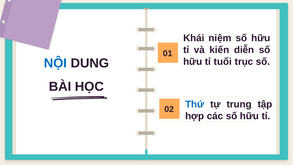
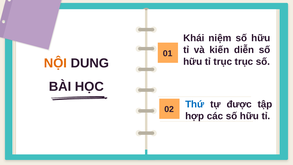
tỉ tuổi: tuổi -> trục (223, 62)
NỘI colour: blue -> orange (55, 63)
trung: trung -> được (239, 104)
